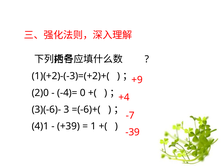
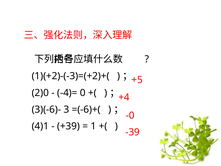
+9: +9 -> +5 (137, 80)
-7: -7 -> -0 (130, 115)
